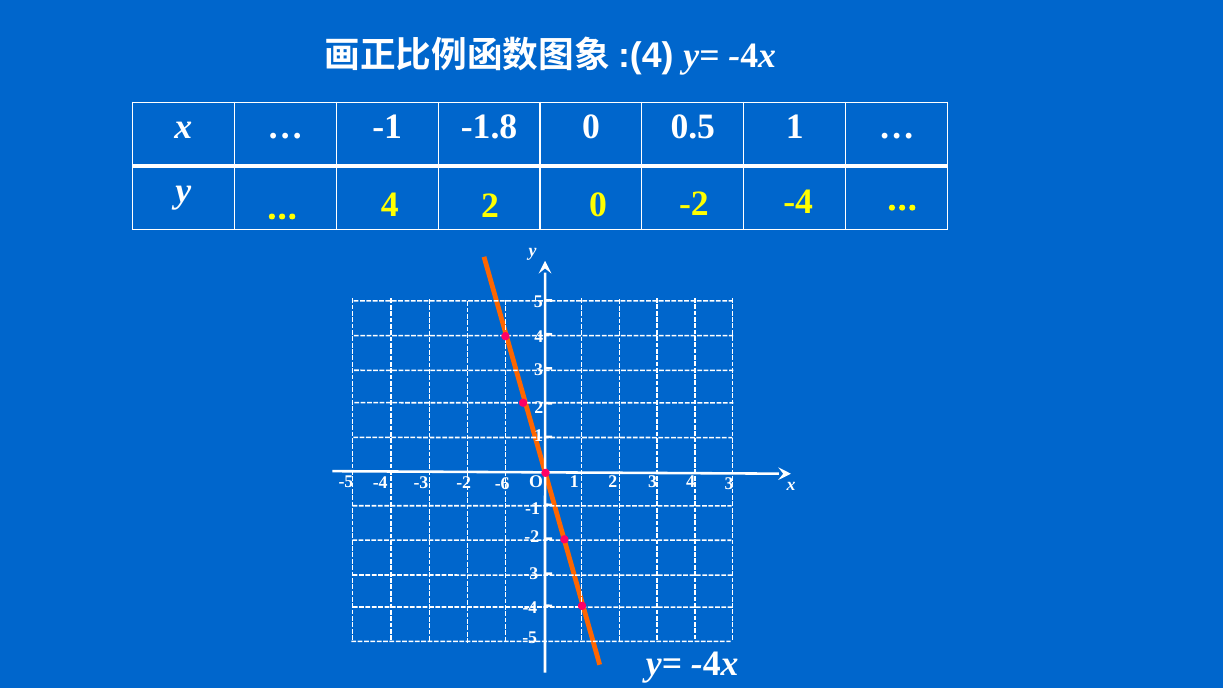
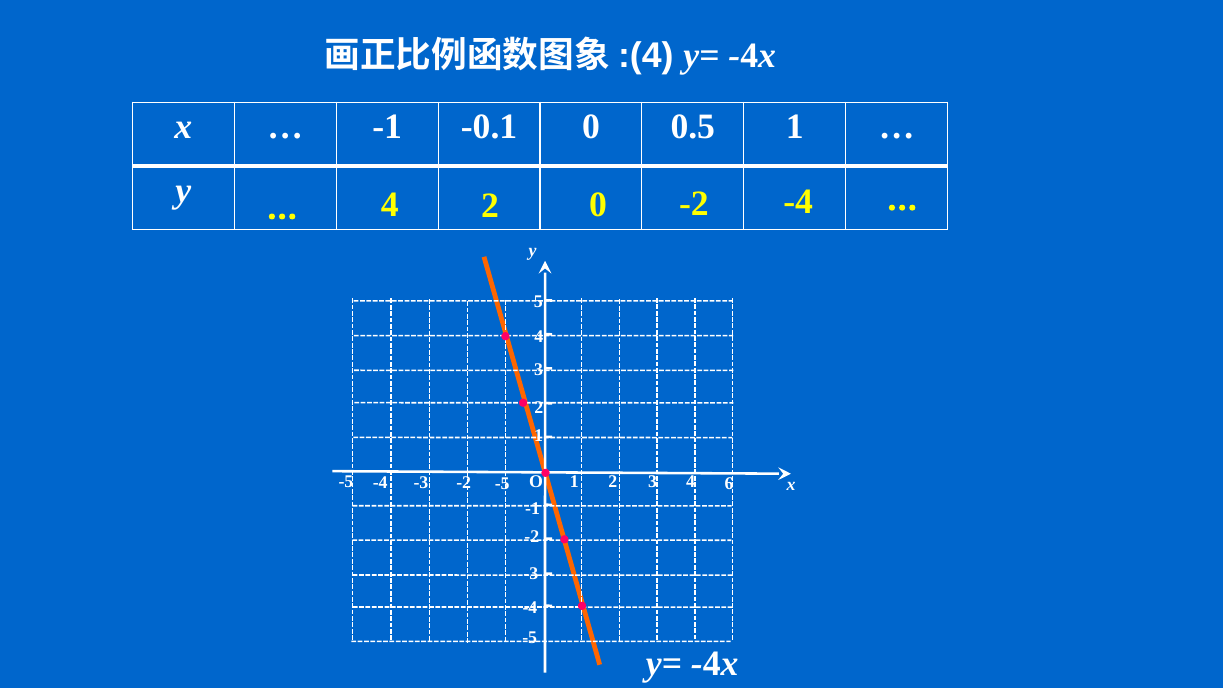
-1.8: -1.8 -> -0.1 (489, 127)
O 3: 3 -> 6 (729, 483)
-6: -6 -> -5 (502, 484)
